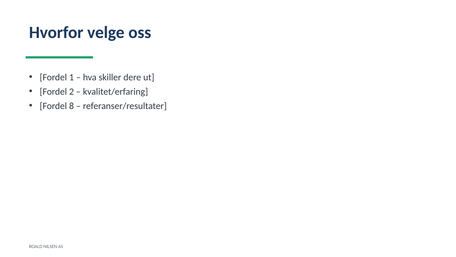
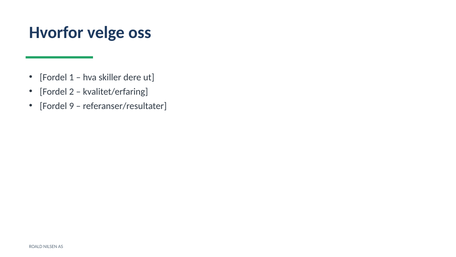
8: 8 -> 9 (72, 106)
